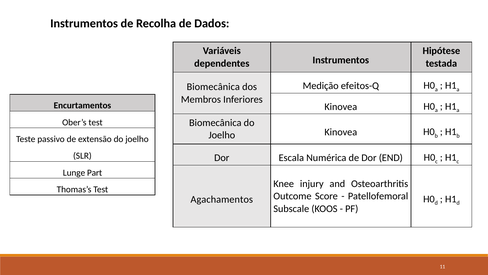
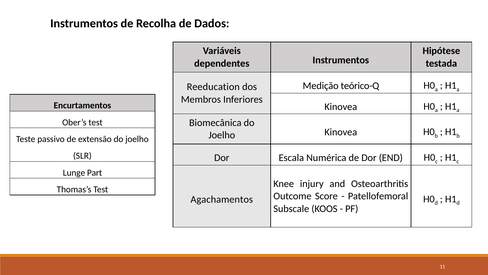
efeitos-Q: efeitos-Q -> teórico-Q (360, 86)
Biomecânica: Biomecânica -> Reeducation (213, 87)
